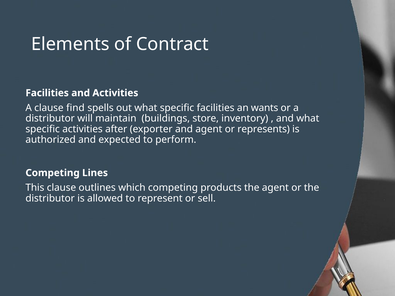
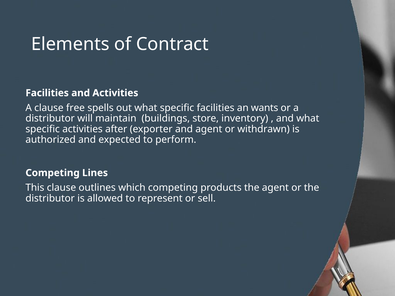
find: find -> free (75, 108)
represents: represents -> withdrawn (264, 129)
